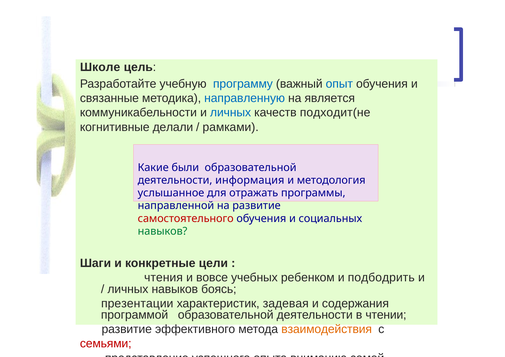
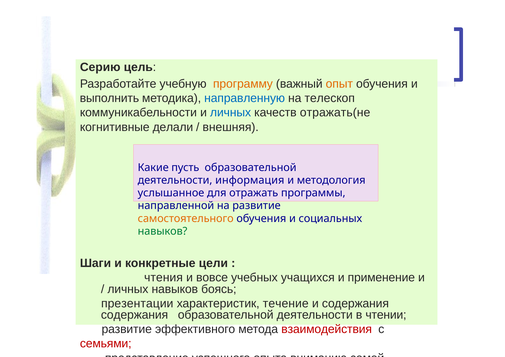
Школе: Школе -> Серию (100, 67)
программу colour: blue -> orange (243, 84)
опыт colour: blue -> orange (339, 84)
связанные: связанные -> выполнить (109, 98)
является: является -> телескоп (330, 98)
подходит(не: подходит(не -> отражать(не (335, 113)
рамками: рамками -> внешняя (231, 127)
были: были -> пусть (185, 168)
самостоятельного colour: red -> orange (186, 218)
ребенком: ребенком -> учащихся (308, 277)
подбодрить: подбодрить -> применение (381, 277)
задевая: задевая -> течение (286, 303)
программой: программой -> содержания (135, 315)
взаимодействия colour: orange -> red (327, 329)
